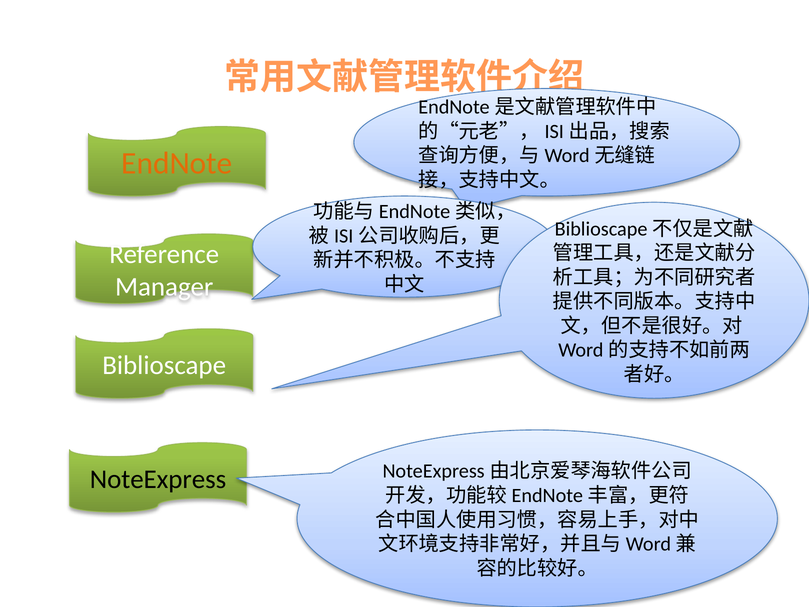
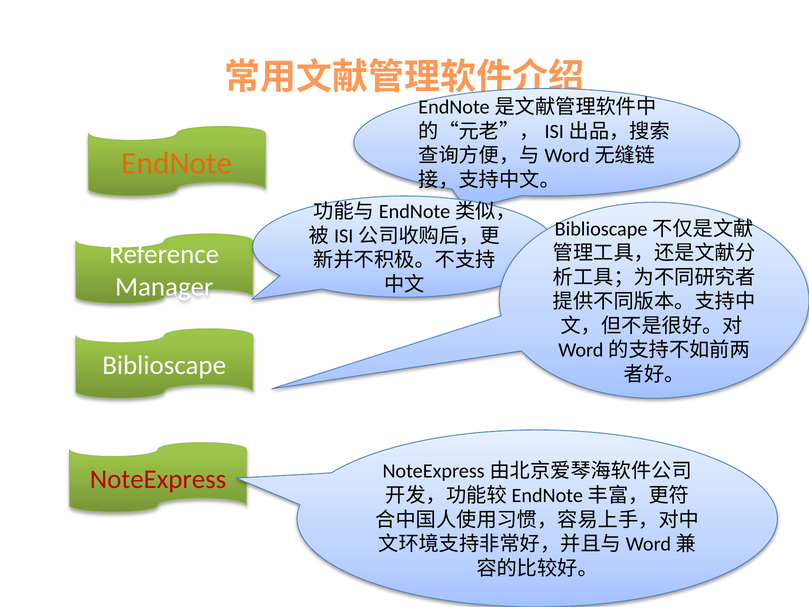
NoteExpress colour: black -> red (158, 479)
